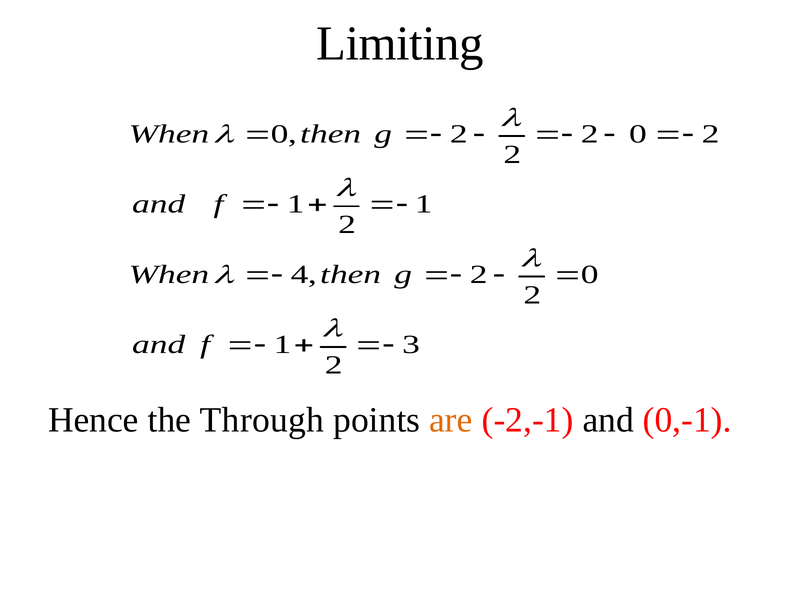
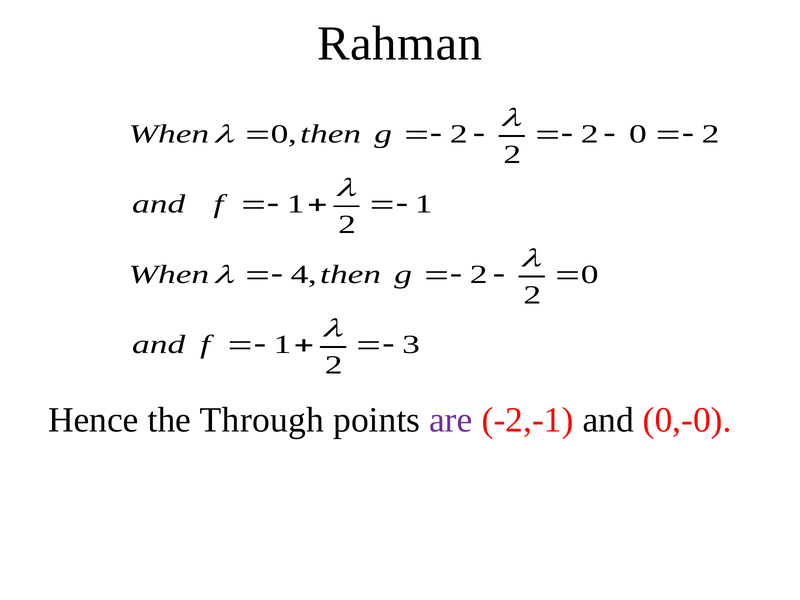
Limiting: Limiting -> Rahman (400, 43)
are colour: orange -> purple (451, 420)
0,-1: 0,-1 -> 0,-0 (687, 420)
